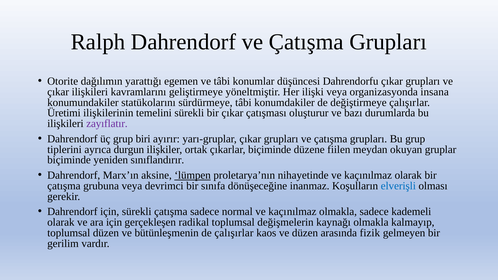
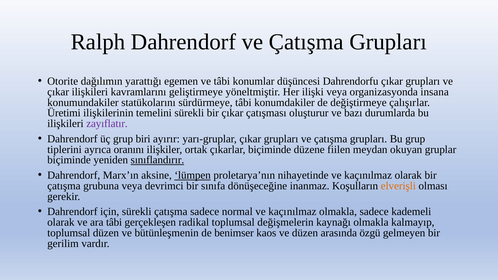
durgun: durgun -> oranını (129, 149)
sınıflandırır underline: none -> present (157, 160)
elverişli colour: blue -> orange (398, 186)
ara için: için -> tâbi (114, 222)
çalışırlar: çalışırlar -> benimser (234, 233)
fizik: fizik -> özgü (370, 233)
